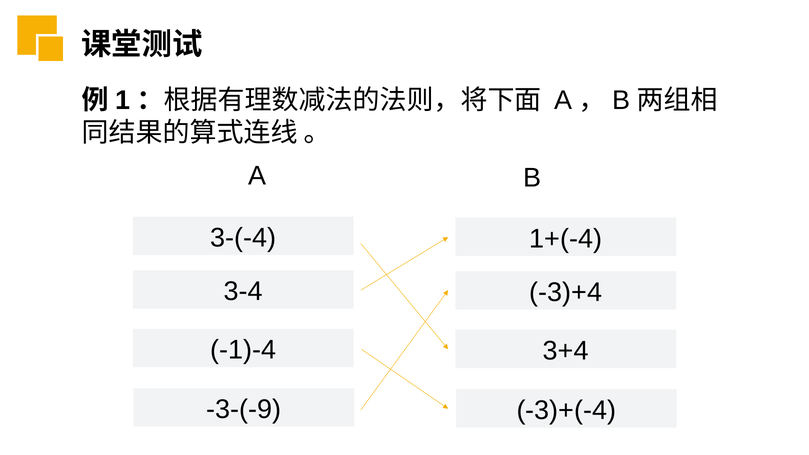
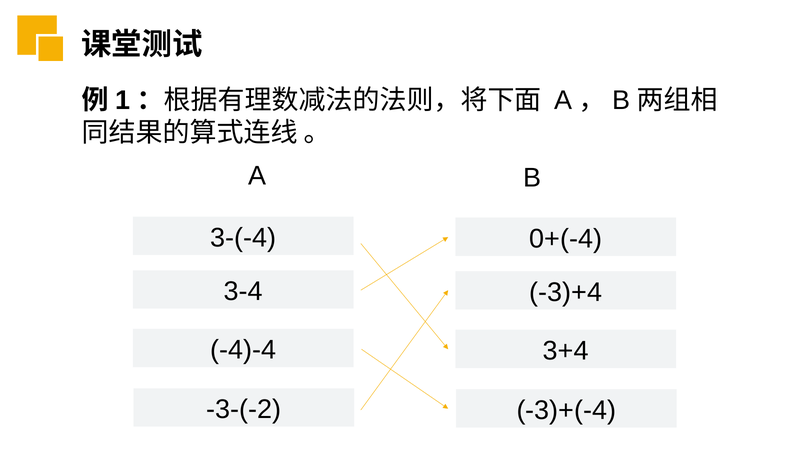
1+(-4: 1+(-4 -> 0+(-4 (566, 239)
-1)-4: -1)-4 -> -4)-4 (243, 350)
-3-(-9: -3-(-9 -> -3-(-2 (244, 409)
